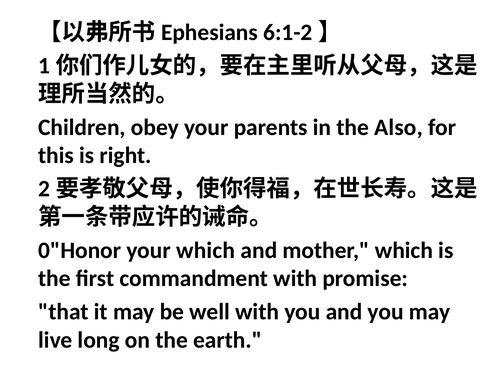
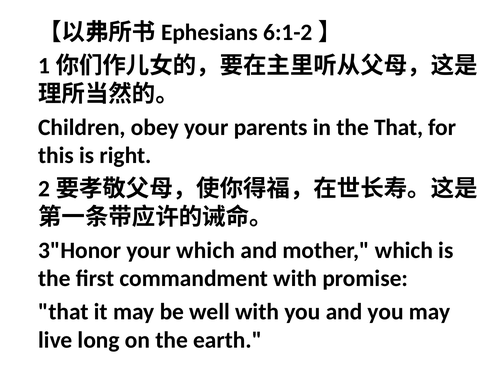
the Also: Also -> That (399, 127)
0"Honor: 0"Honor -> 3"Honor (80, 250)
